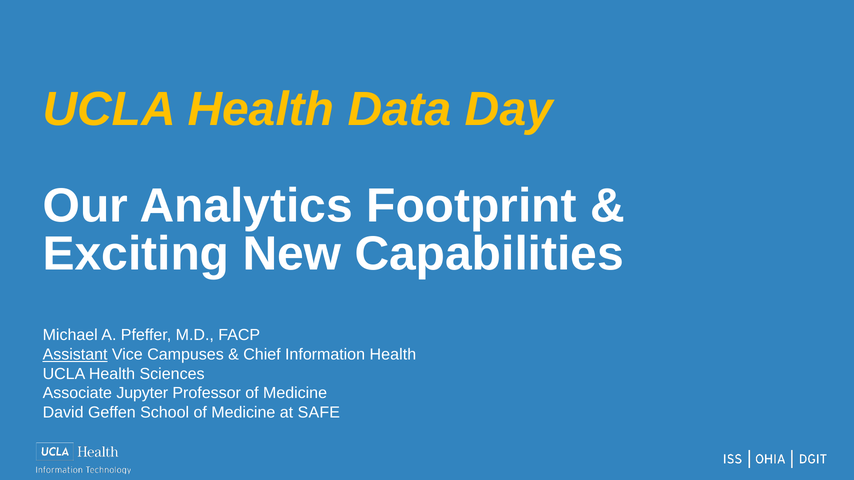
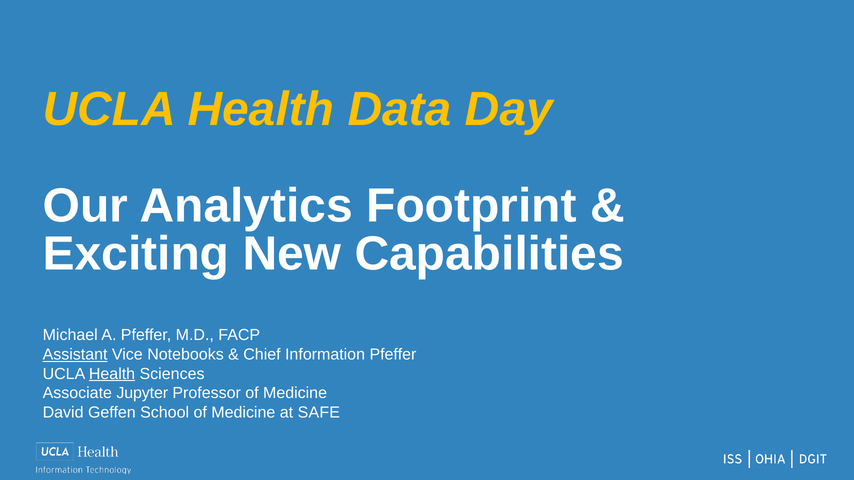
Campuses: Campuses -> Notebooks (186, 355)
Information Health: Health -> Pfeffer (393, 355)
Health underline: none -> present (112, 374)
